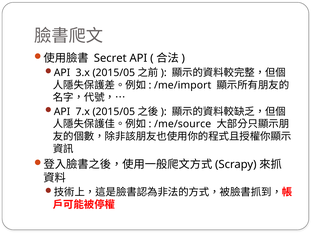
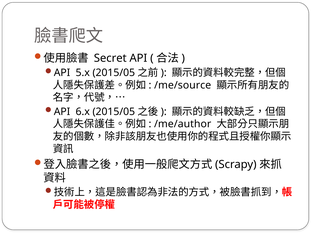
3.x: 3.x -> 5.x (83, 73)
/me/import: /me/import -> /me/source (183, 85)
7.x: 7.x -> 6.x (83, 112)
/me/source: /me/source -> /me/author (183, 124)
